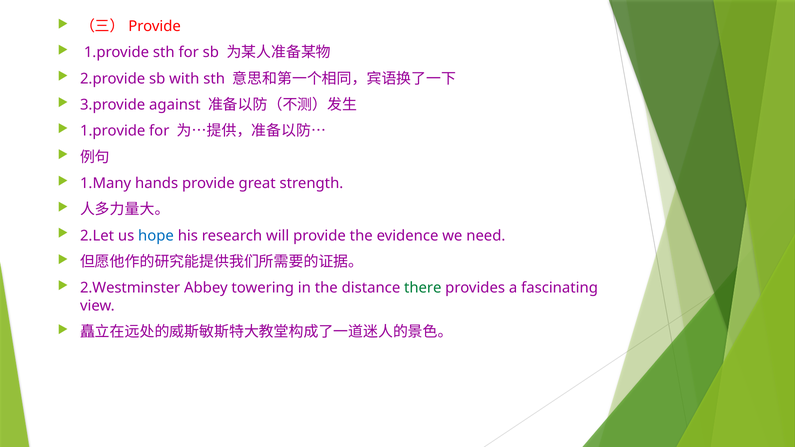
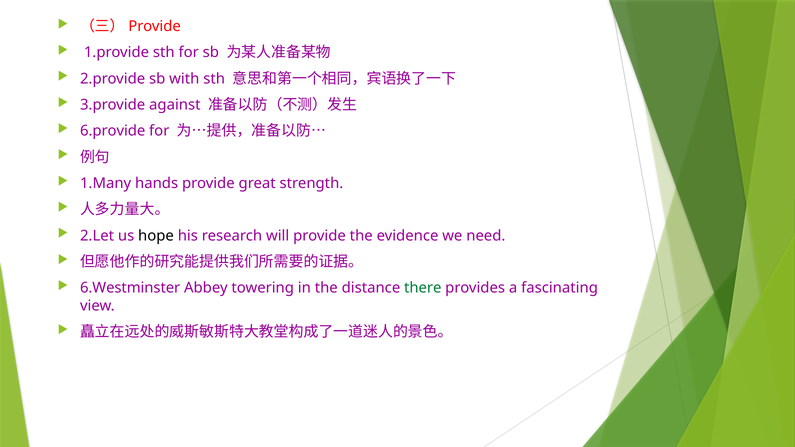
1.provide: 1.provide -> 6.provide (113, 131)
hope colour: blue -> black (156, 236)
2.Westminster: 2.Westminster -> 6.Westminster (130, 288)
